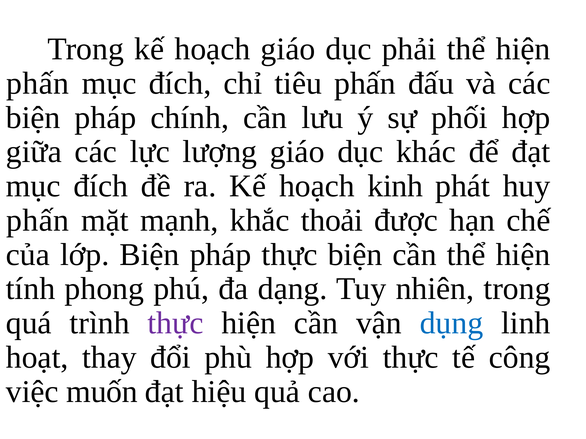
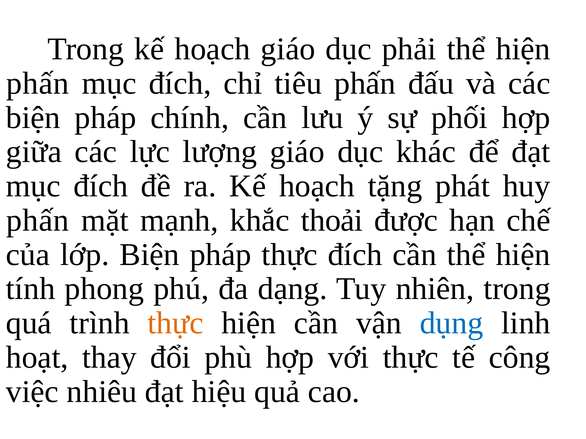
kinh: kinh -> tặng (395, 186)
thực biện: biện -> đích (355, 255)
thực colour: purple -> orange (175, 323)
muốn: muốn -> nhiêu (102, 392)
